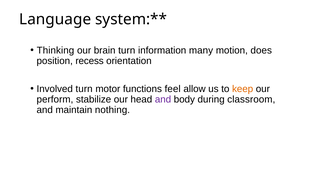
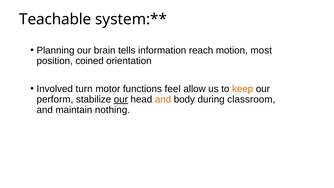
Language: Language -> Teachable (55, 19)
Thinking: Thinking -> Planning (56, 50)
brain turn: turn -> tells (127, 50)
many: many -> reach (201, 50)
does: does -> most (261, 50)
recess: recess -> coined (90, 61)
our underline: none -> present (121, 99)
and colour: purple -> orange (163, 99)
